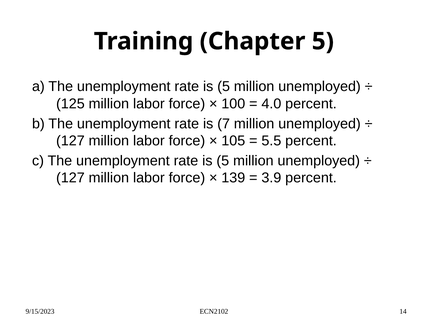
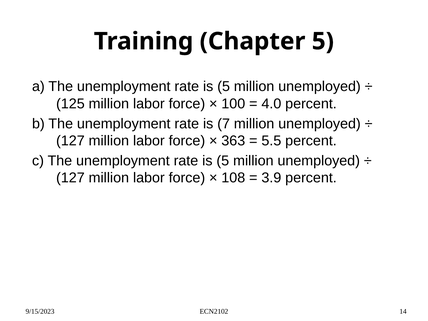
105: 105 -> 363 (233, 141)
139: 139 -> 108 (233, 178)
